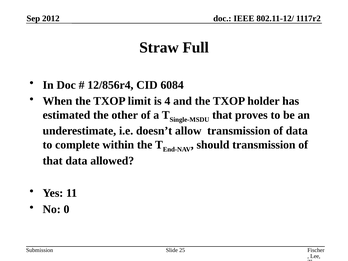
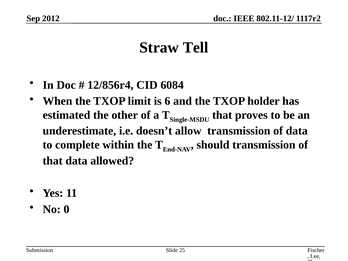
Full: Full -> Tell (196, 47)
4: 4 -> 6 (167, 101)
